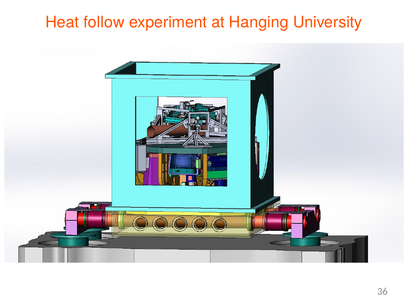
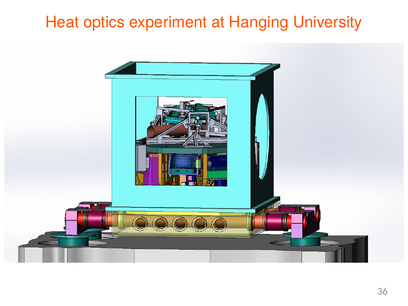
follow: follow -> optics (104, 22)
